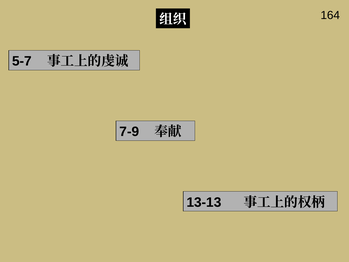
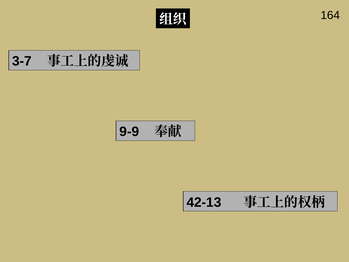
5-7: 5-7 -> 3-7 (22, 61)
7-9: 7-9 -> 9-9 (129, 132)
13-13: 13-13 -> 42-13 (204, 202)
